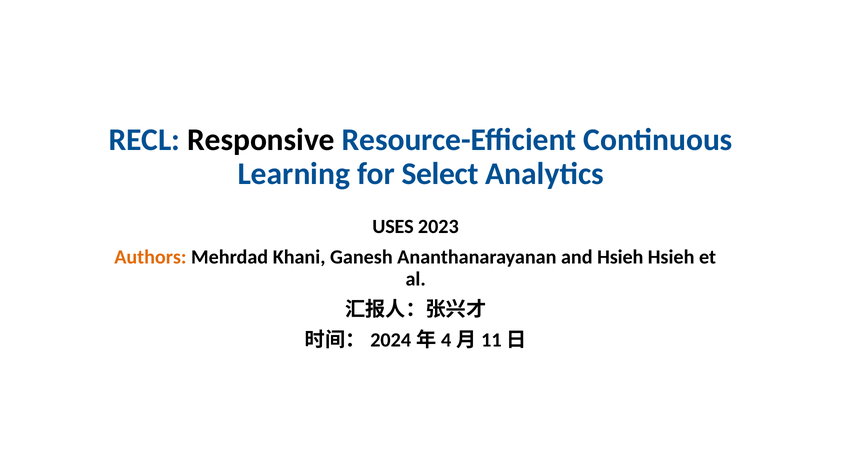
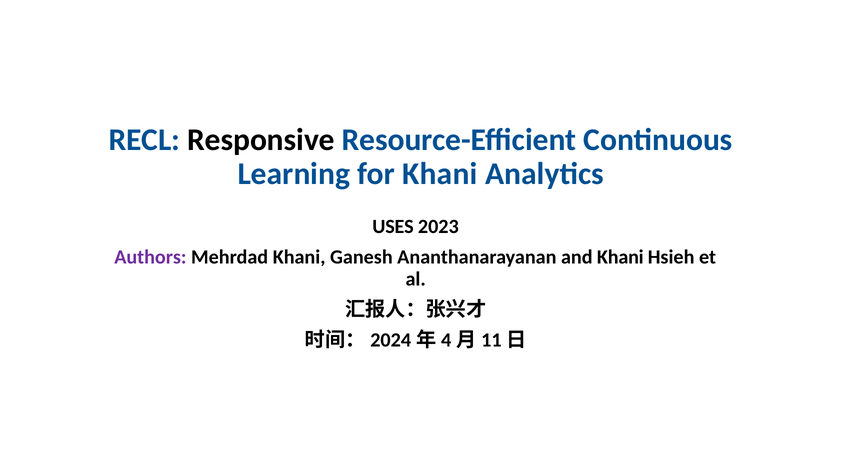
for Select: Select -> Khani (440, 174)
Authors colour: orange -> purple (150, 258)
and Hsieh: Hsieh -> Khani (620, 258)
